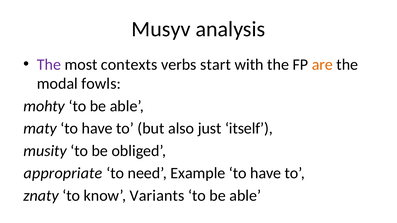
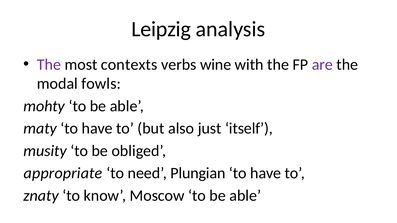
Musyv: Musyv -> Leipzig (161, 29)
start: start -> wine (216, 65)
are colour: orange -> purple (322, 65)
Example: Example -> Plungian (198, 173)
Variants: Variants -> Moscow (157, 196)
